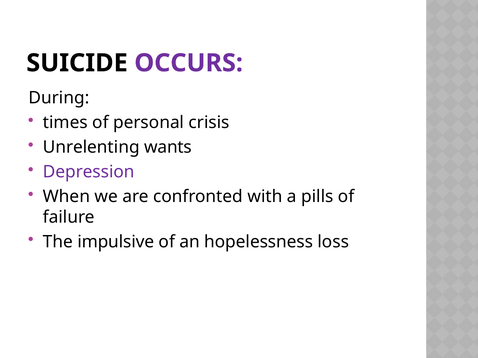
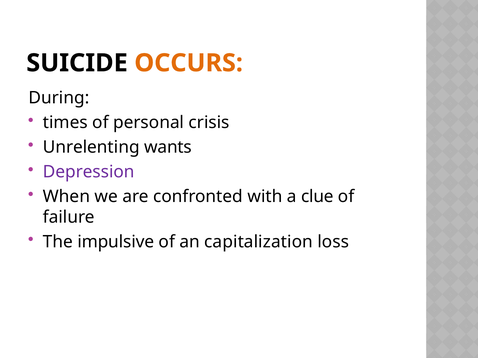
OCCURS colour: purple -> orange (189, 63)
pills: pills -> clue (317, 197)
hopelessness: hopelessness -> capitalization (259, 242)
